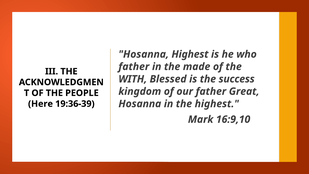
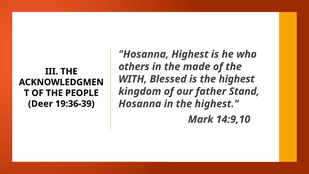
father: father -> others (134, 67)
is the success: success -> highest (237, 79)
Great: Great -> Stand (244, 91)
Here: Here -> Deer (40, 104)
16:9,10: 16:9,10 -> 14:9,10 (233, 119)
